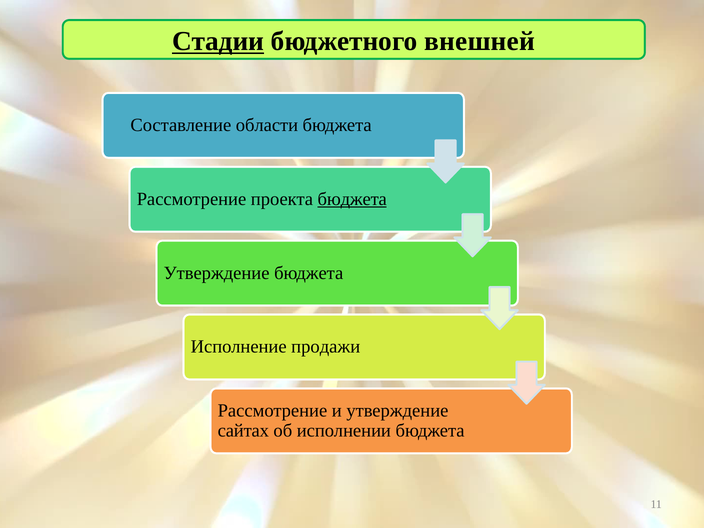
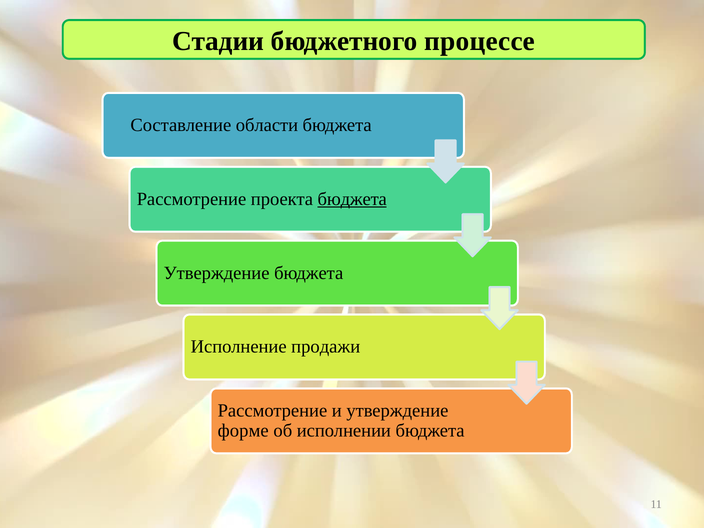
Стадии underline: present -> none (218, 41)
внешней: внешней -> процессе (480, 41)
сайтах: сайтах -> форме (243, 431)
